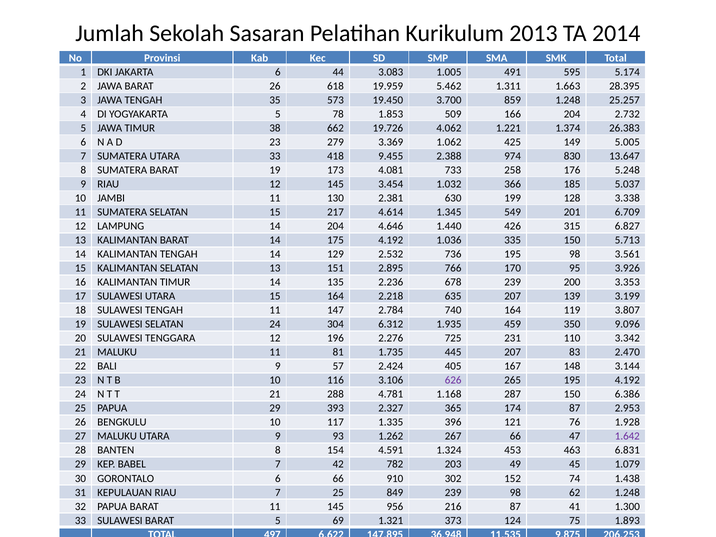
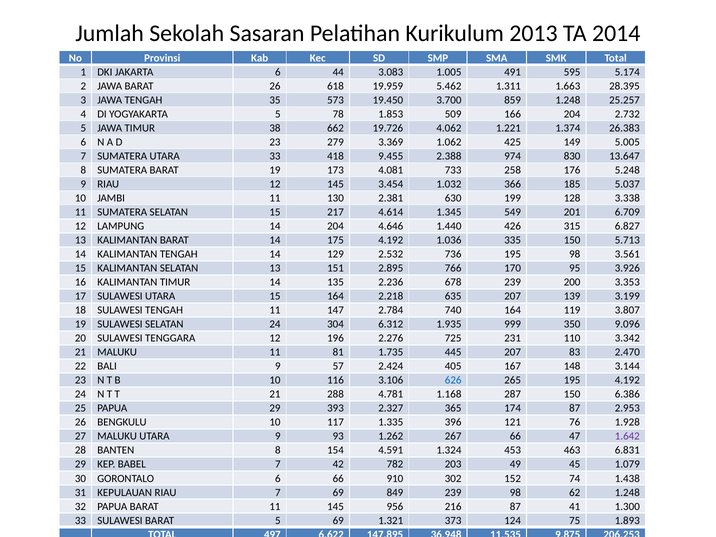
459: 459 -> 999 (513, 324)
626 colour: purple -> blue (453, 380)
7 25: 25 -> 69 (338, 492)
